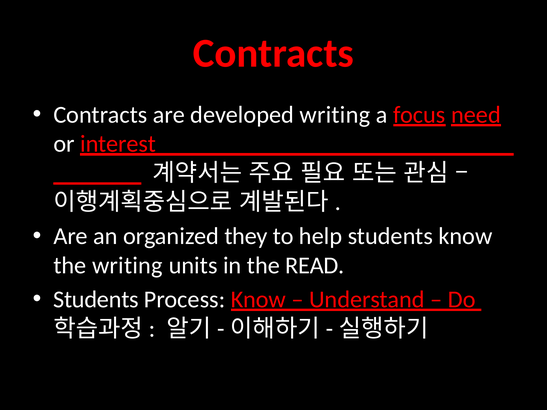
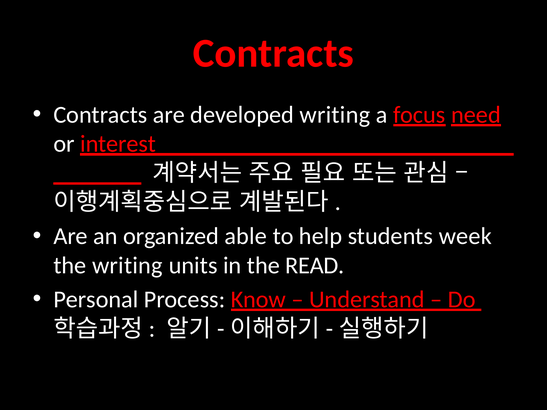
they: they -> able (246, 236)
students know: know -> week (465, 236)
Students: Students -> Personal (96, 300)
